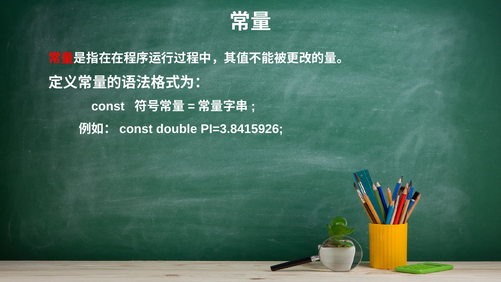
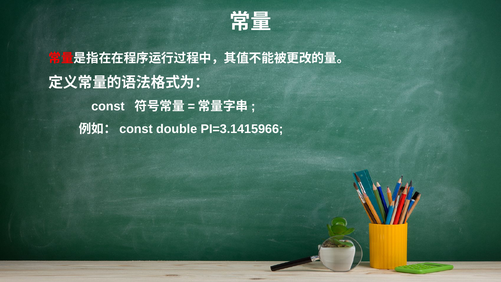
PI=3.8415926: PI=3.8415926 -> PI=3.1415966 (242, 129)
